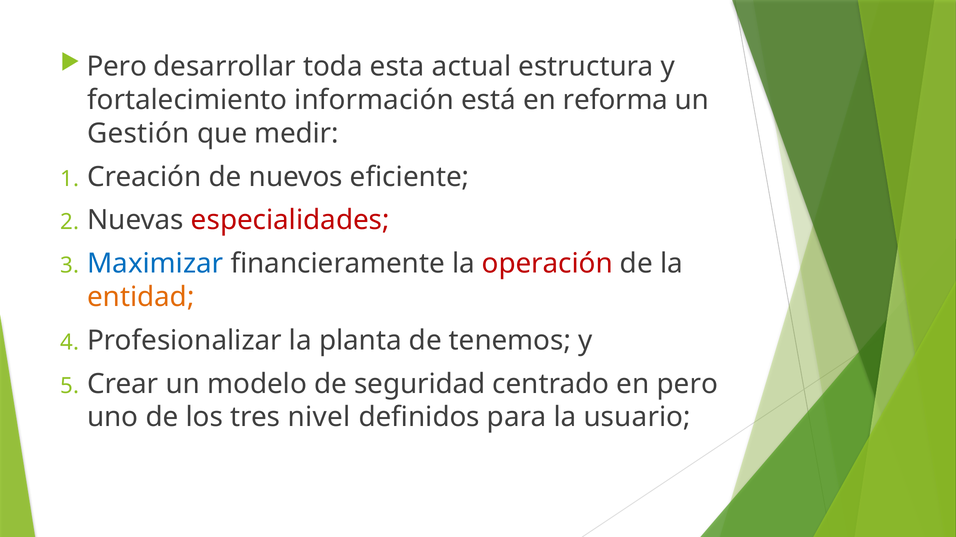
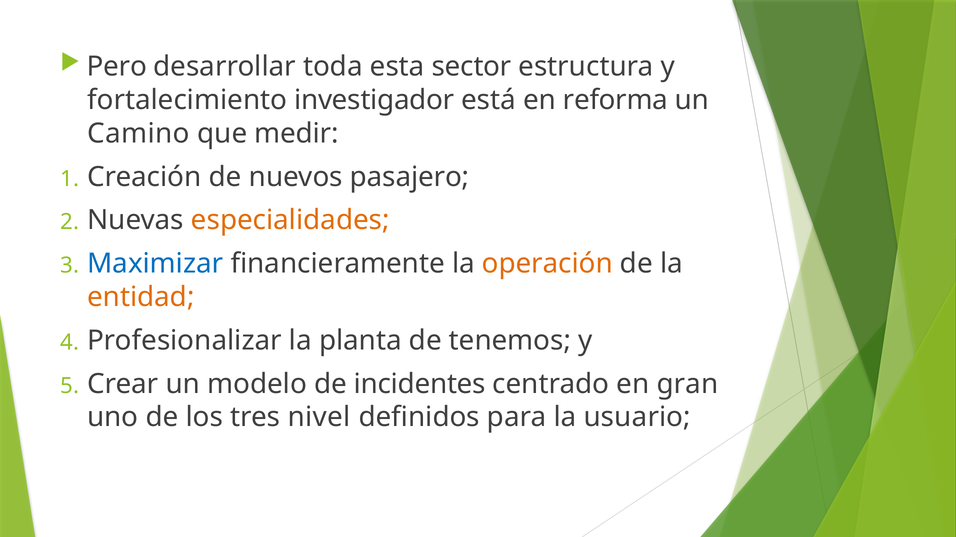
actual: actual -> sector (472, 67)
información: información -> investigador (374, 100)
Gestión: Gestión -> Camino (138, 134)
eficiente: eficiente -> pasajero (410, 177)
especialidades colour: red -> orange (290, 221)
operación colour: red -> orange (547, 264)
seguridad: seguridad -> incidentes (420, 384)
en pero: pero -> gran (687, 384)
